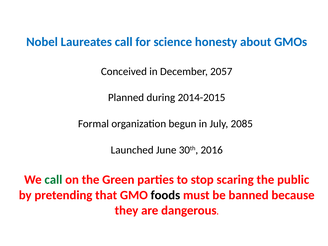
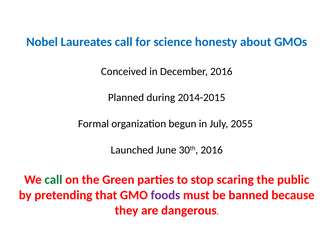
December 2057: 2057 -> 2016 (221, 71)
2085: 2085 -> 2055 (242, 124)
foods colour: black -> purple (165, 195)
